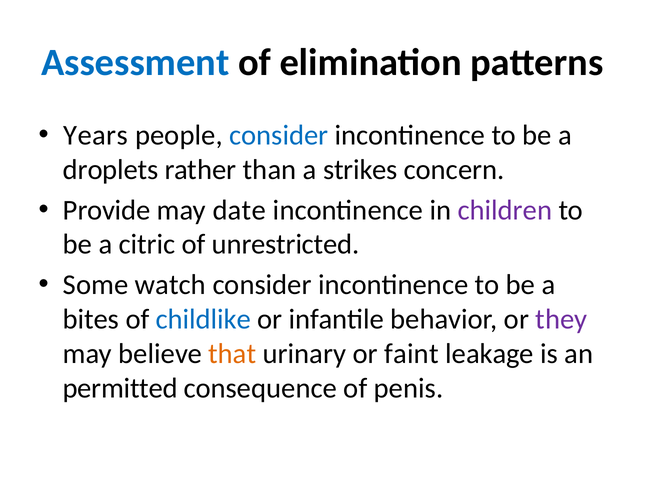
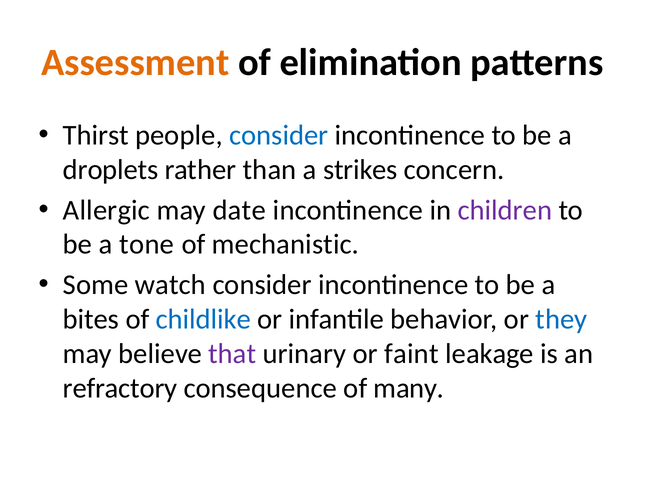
Assessment colour: blue -> orange (135, 62)
Years: Years -> Thirst (96, 135)
Provide: Provide -> Allergic (106, 210)
citric: citric -> tone (147, 244)
unrestricted: unrestricted -> mechanistic (285, 244)
they colour: purple -> blue (561, 319)
that colour: orange -> purple (232, 353)
permitted: permitted -> refractory (120, 388)
penis: penis -> many (409, 388)
